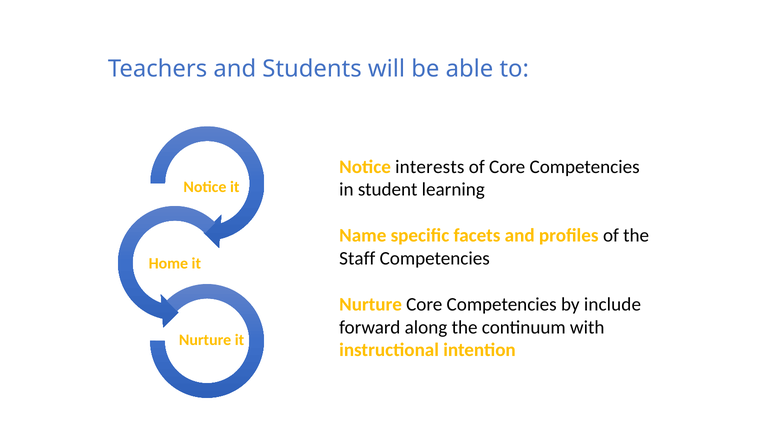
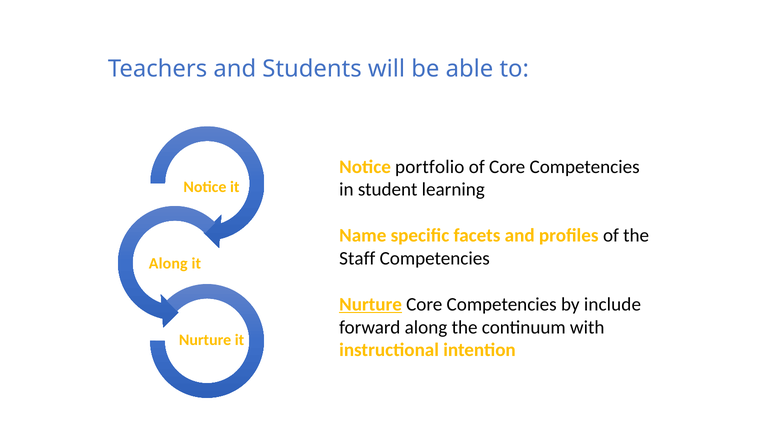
interests: interests -> portfolio (430, 167)
Home: Home -> Along (168, 263)
Nurture underline: none -> present (371, 304)
